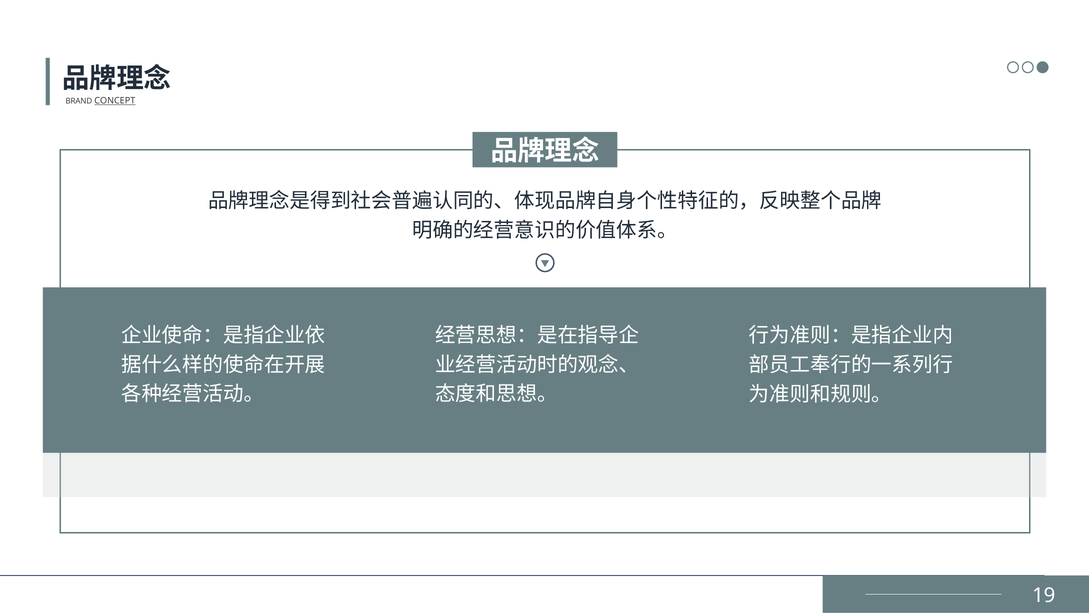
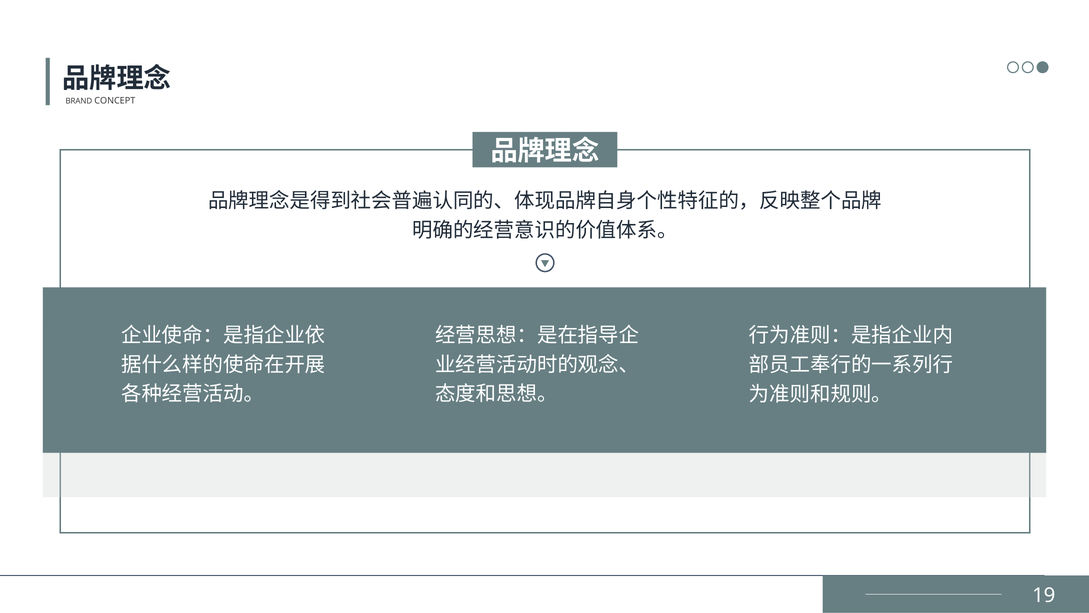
CONCEPT underline: present -> none (115, 101)
